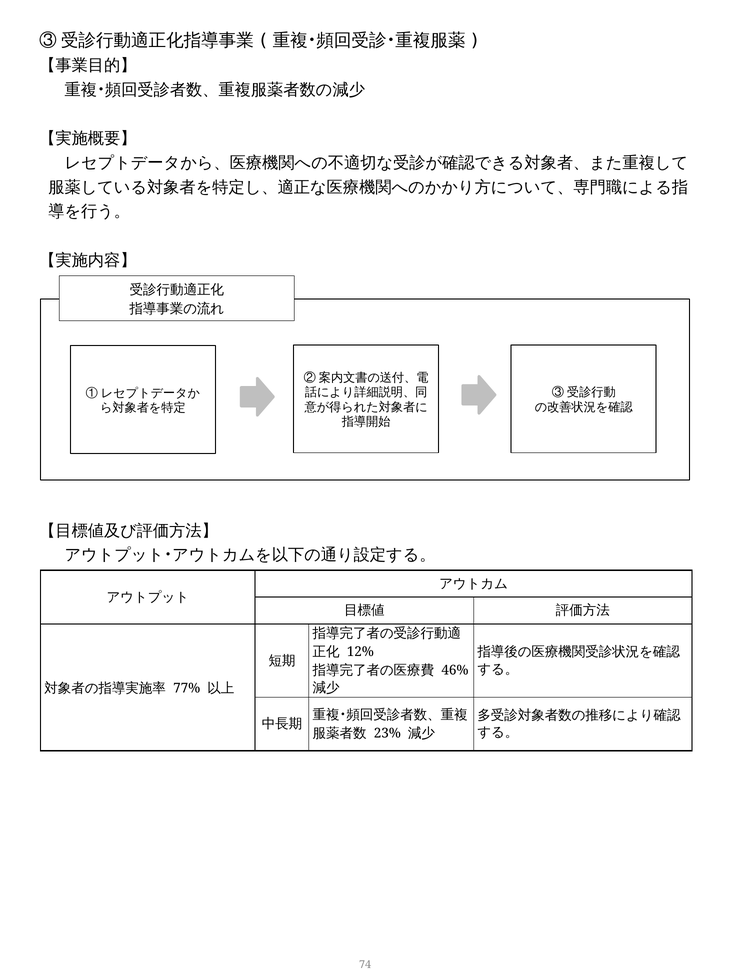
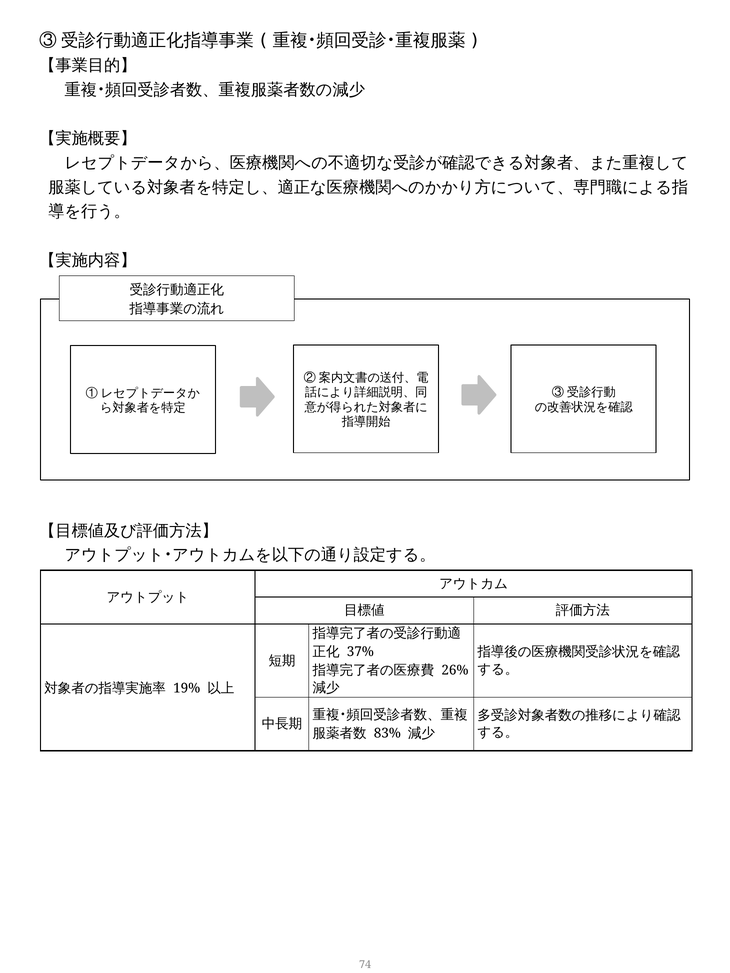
12%: 12% -> 37% (360, 652)
46%: 46% -> 26% (455, 671)
77%: 77% -> 19% (187, 688)
23%: 23% -> 83% (387, 733)
